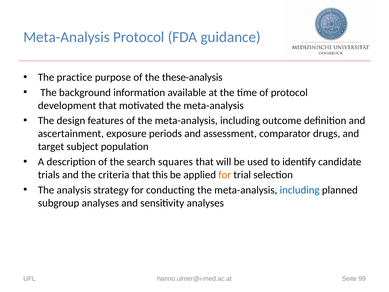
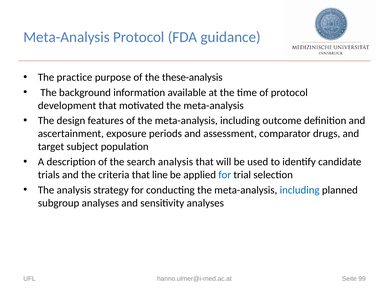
search squares: squares -> analysis (176, 162)
this: this -> line (160, 175)
for colour: orange -> blue (225, 175)
